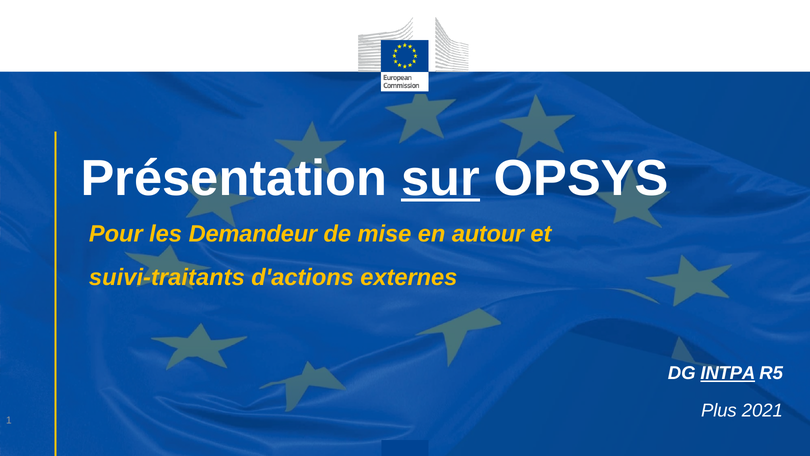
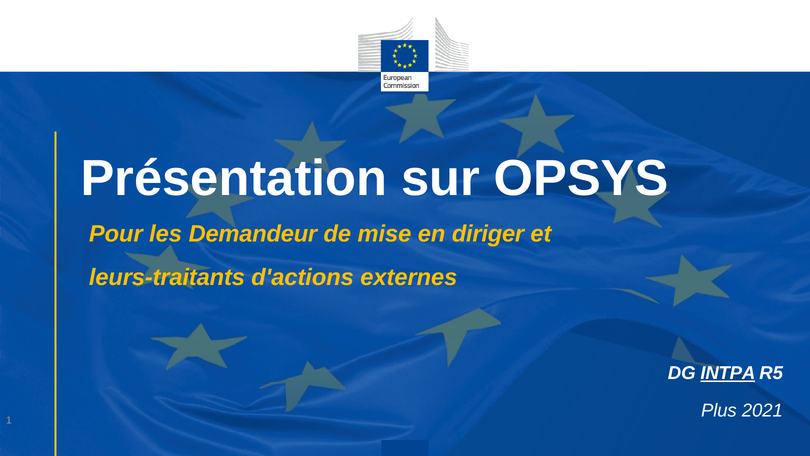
sur underline: present -> none (441, 178)
autour: autour -> diriger (488, 234)
suivi-traitants: suivi-traitants -> leurs-traitants (167, 277)
